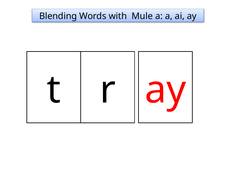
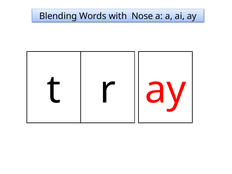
Mule: Mule -> Nose (142, 16)
